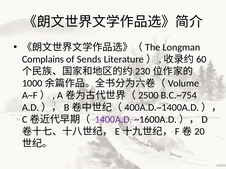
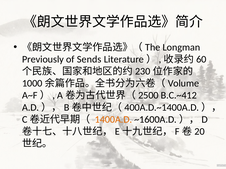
Complains: Complains -> Previously (43, 59)
B.C.~754: B.C.~754 -> B.C.~412 (179, 96)
1400A.D colour: purple -> orange (113, 120)
